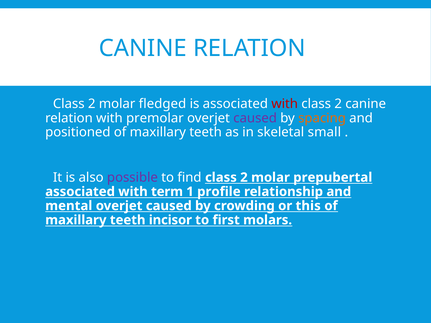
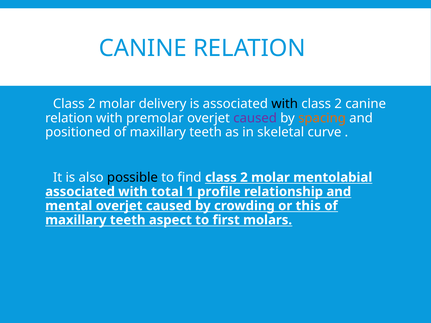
fledged: fledged -> delivery (163, 104)
with colour: red -> black (285, 104)
small: small -> curve (325, 132)
possible colour: purple -> black (132, 178)
prepubertal: prepubertal -> mentolabial (333, 178)
term: term -> total (167, 192)
incisor: incisor -> aspect (170, 220)
